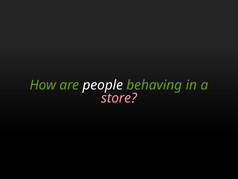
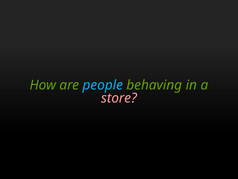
people colour: white -> light blue (103, 85)
